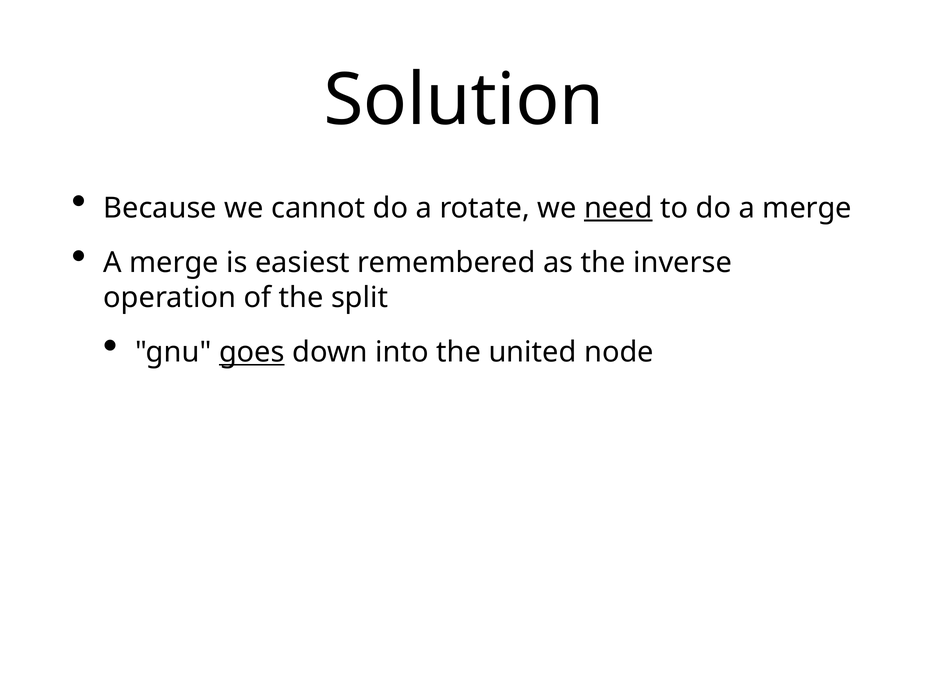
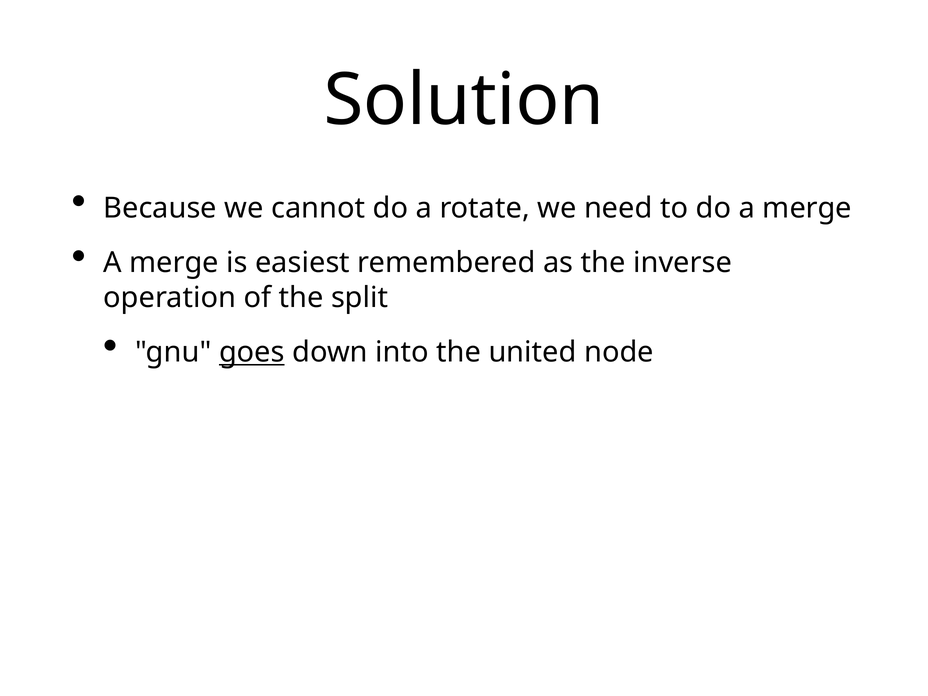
need underline: present -> none (618, 208)
